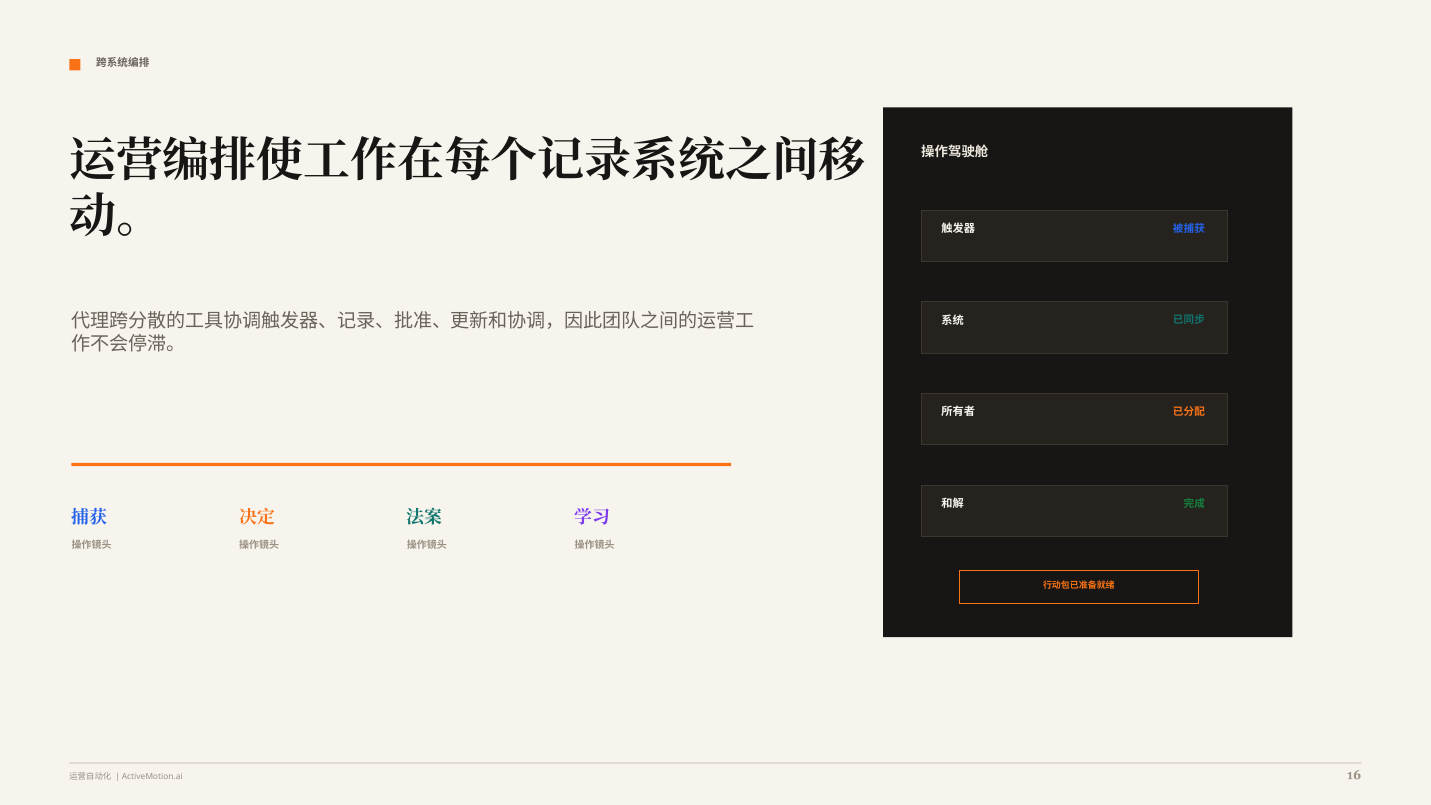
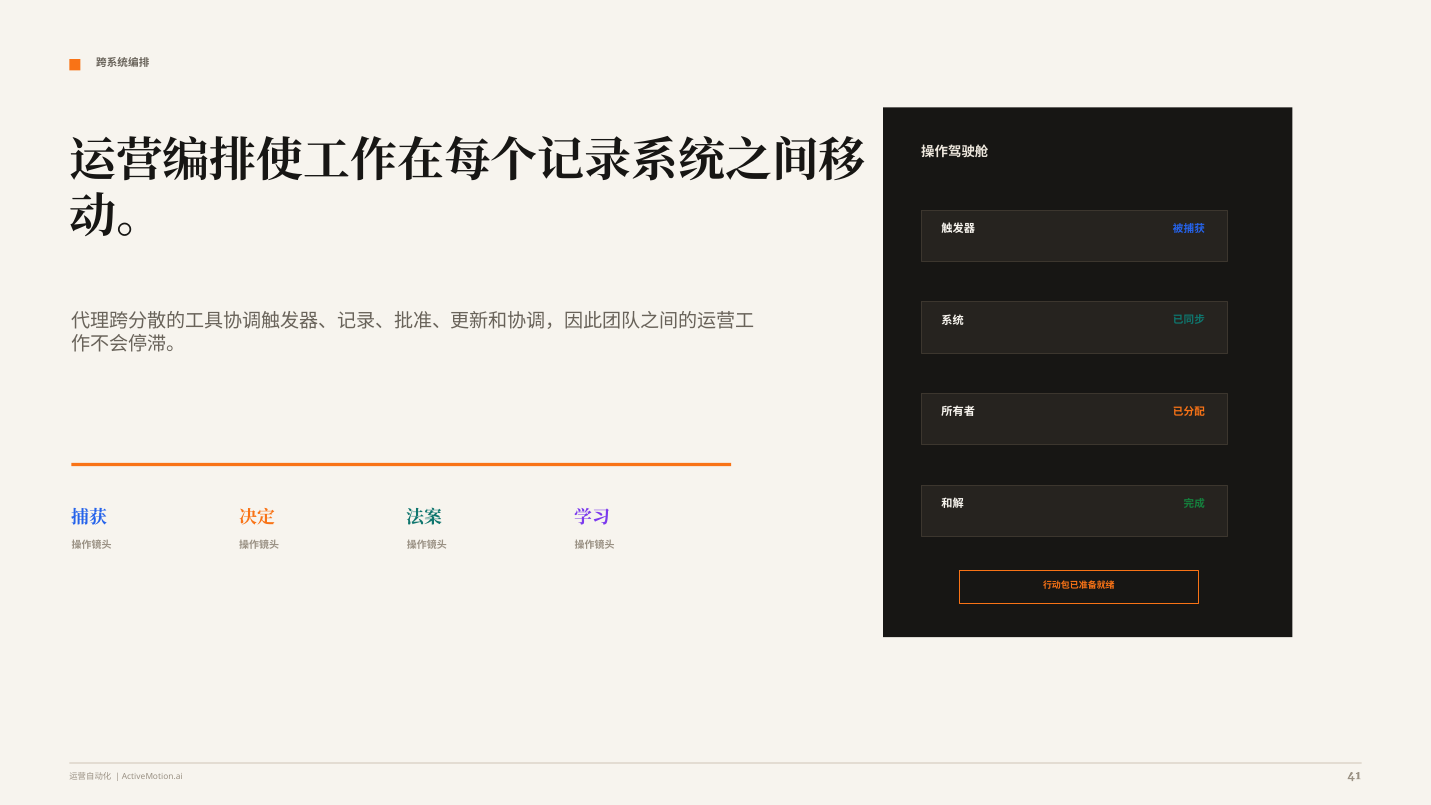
16: 16 -> 41 (1354, 775)
